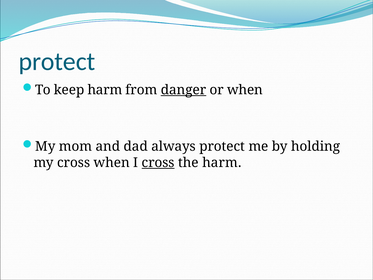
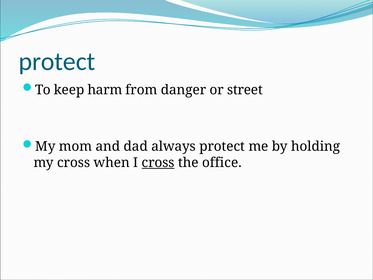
danger underline: present -> none (183, 90)
or when: when -> street (245, 90)
the harm: harm -> office (222, 162)
